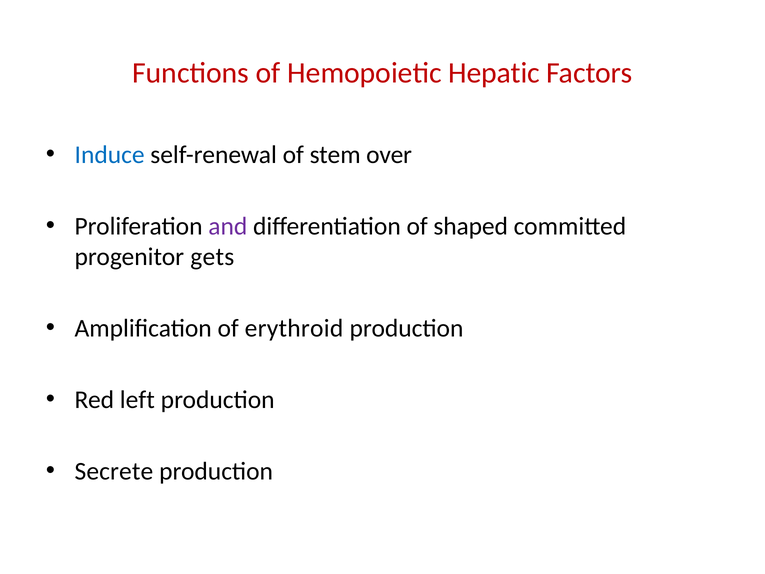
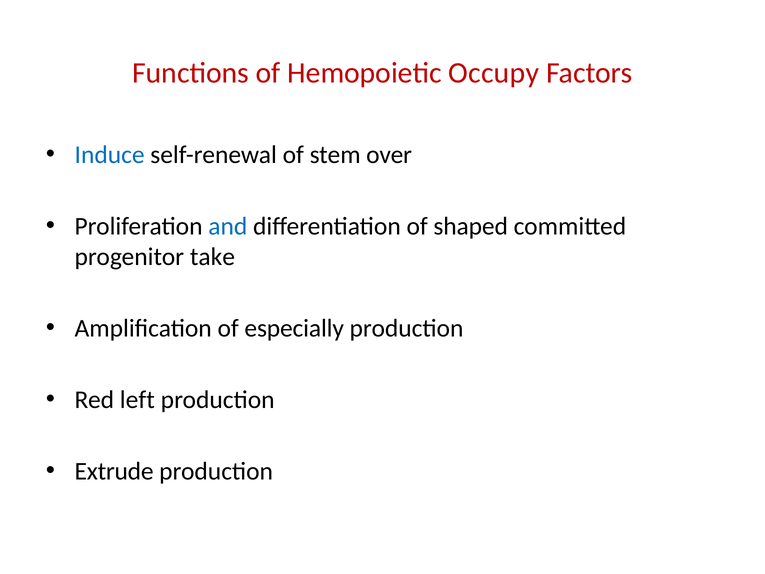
Hepatic: Hepatic -> Occupy (494, 73)
and colour: purple -> blue (228, 226)
gets: gets -> take (212, 257)
erythroid: erythroid -> especially (294, 328)
Secrete: Secrete -> Extrude (114, 471)
